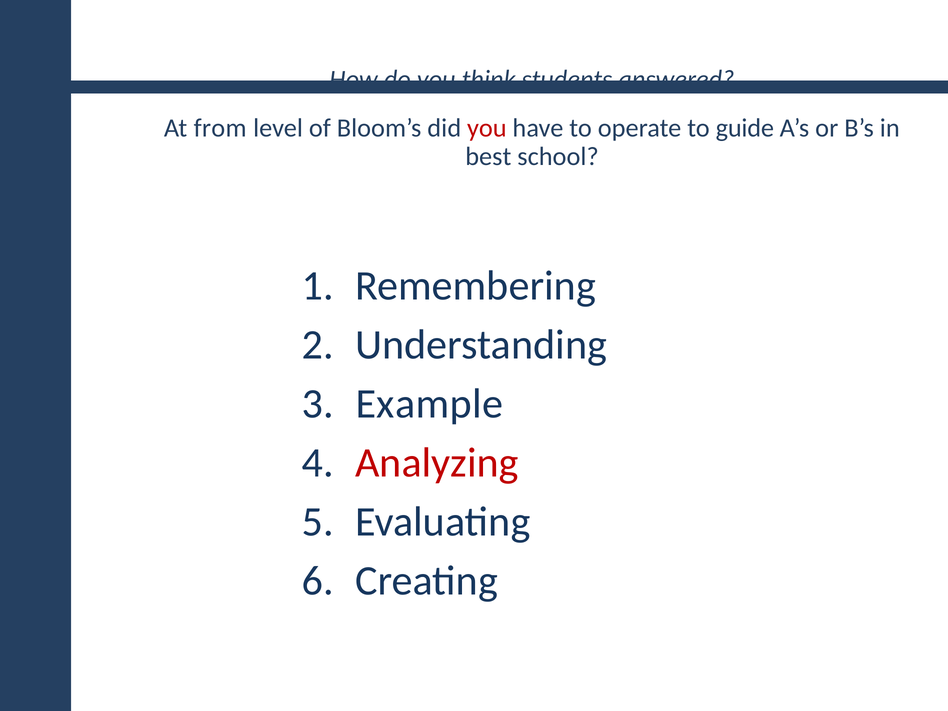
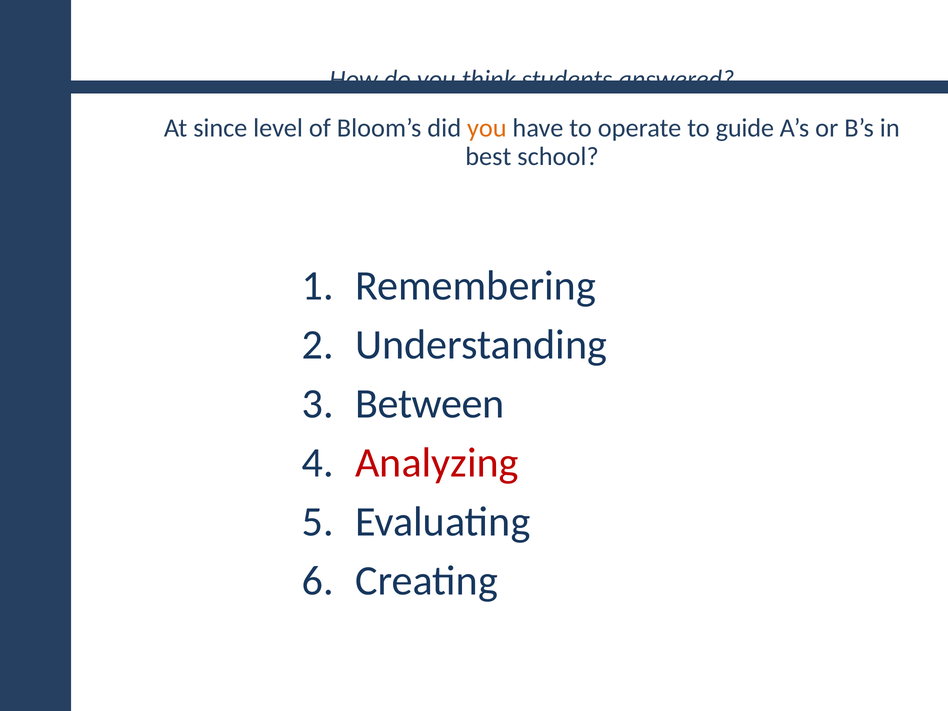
from: from -> since (220, 128)
you colour: red -> orange (487, 128)
Example: Example -> Between (430, 404)
